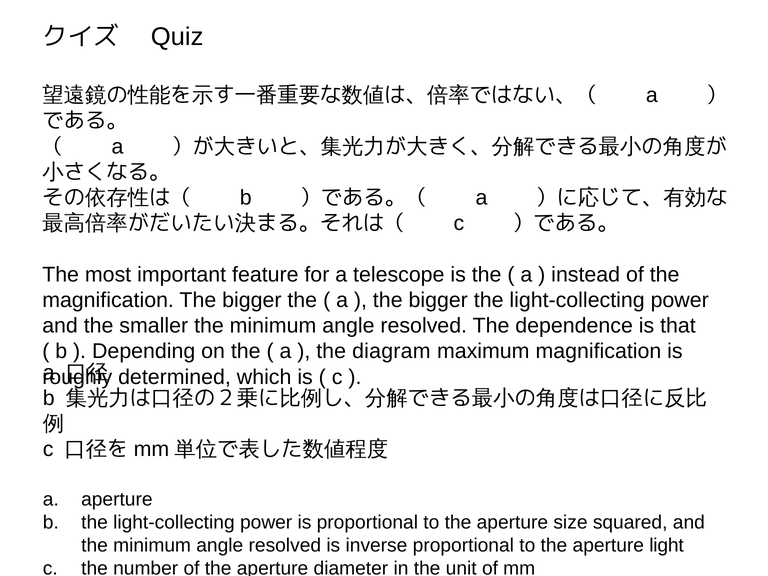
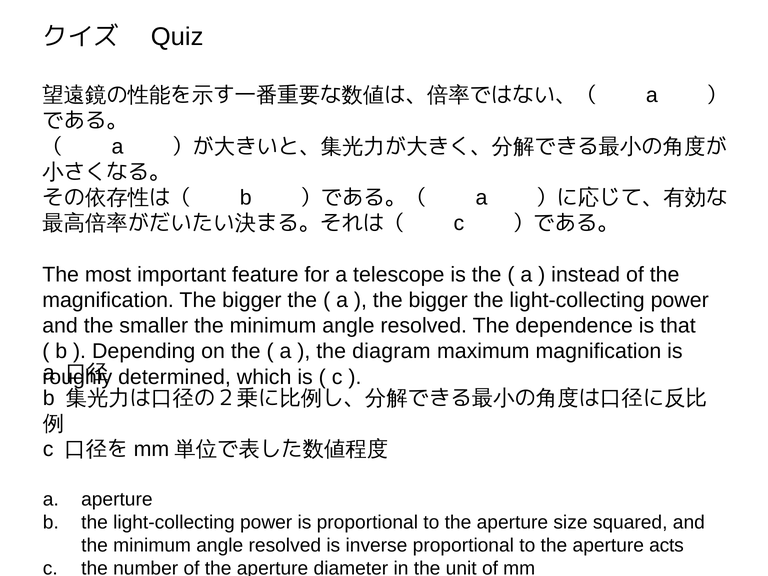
light: light -> acts (666, 545)
